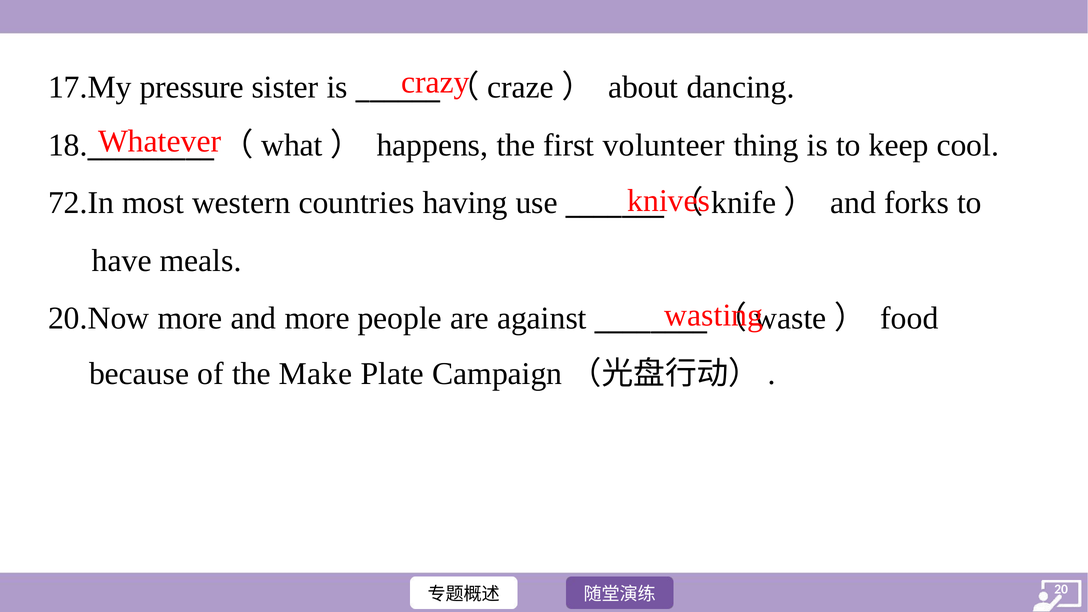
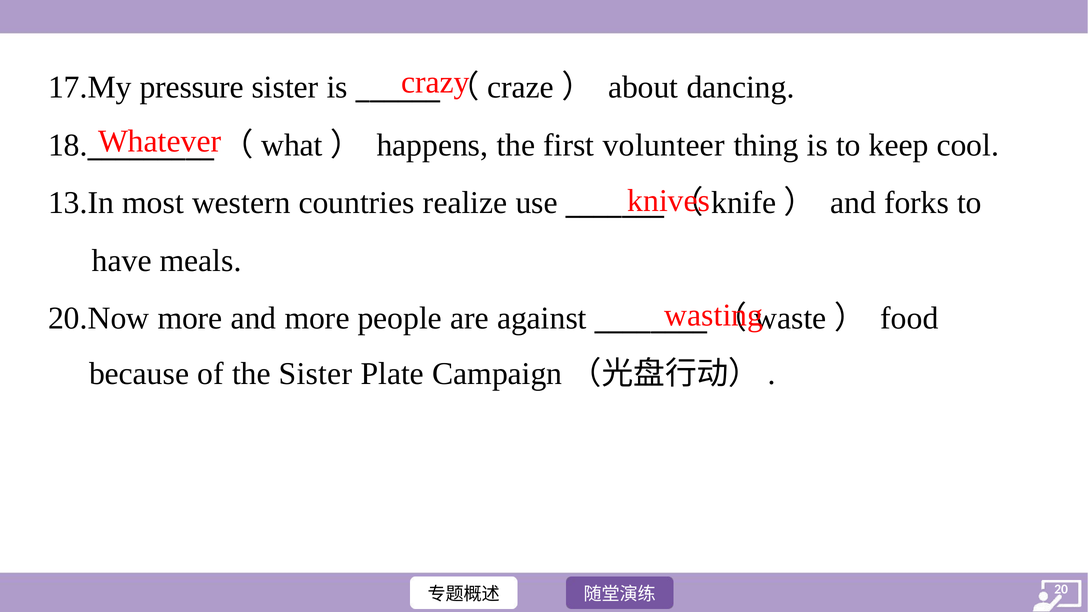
72.In: 72.In -> 13.In (81, 203)
having: having -> realize (465, 203)
the Make: Make -> Sister (316, 374)
